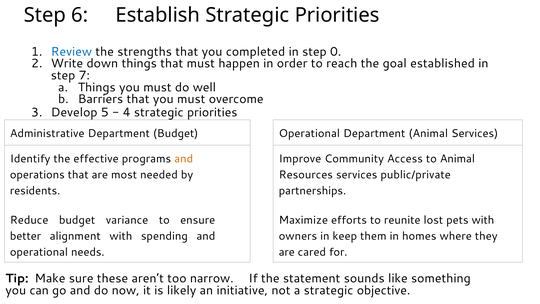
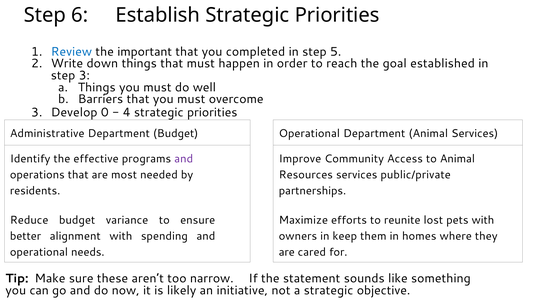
strengths: strengths -> important (145, 52)
0: 0 -> 5 (336, 52)
step 7: 7 -> 3 (84, 75)
5: 5 -> 0 (105, 112)
and colour: orange -> purple (184, 159)
